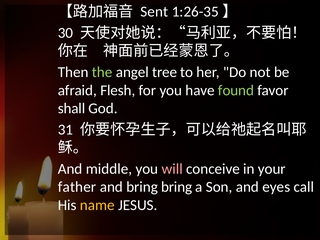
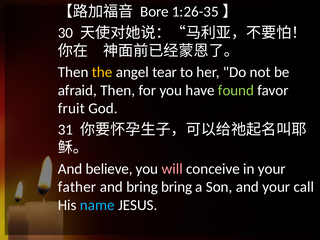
Sent: Sent -> Bore (154, 12)
the colour: light green -> yellow (102, 72)
tree: tree -> tear (165, 72)
afraid Flesh: Flesh -> Then (118, 90)
shall: shall -> fruit (71, 108)
middle: middle -> believe (109, 169)
and eyes: eyes -> your (276, 187)
name colour: yellow -> light blue (97, 205)
